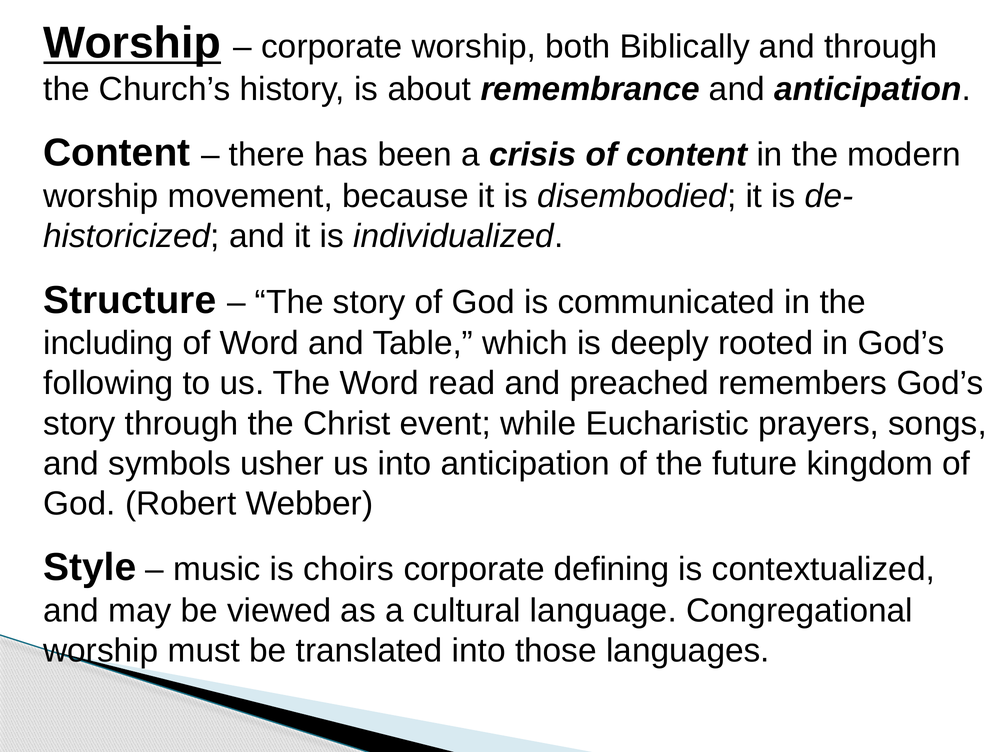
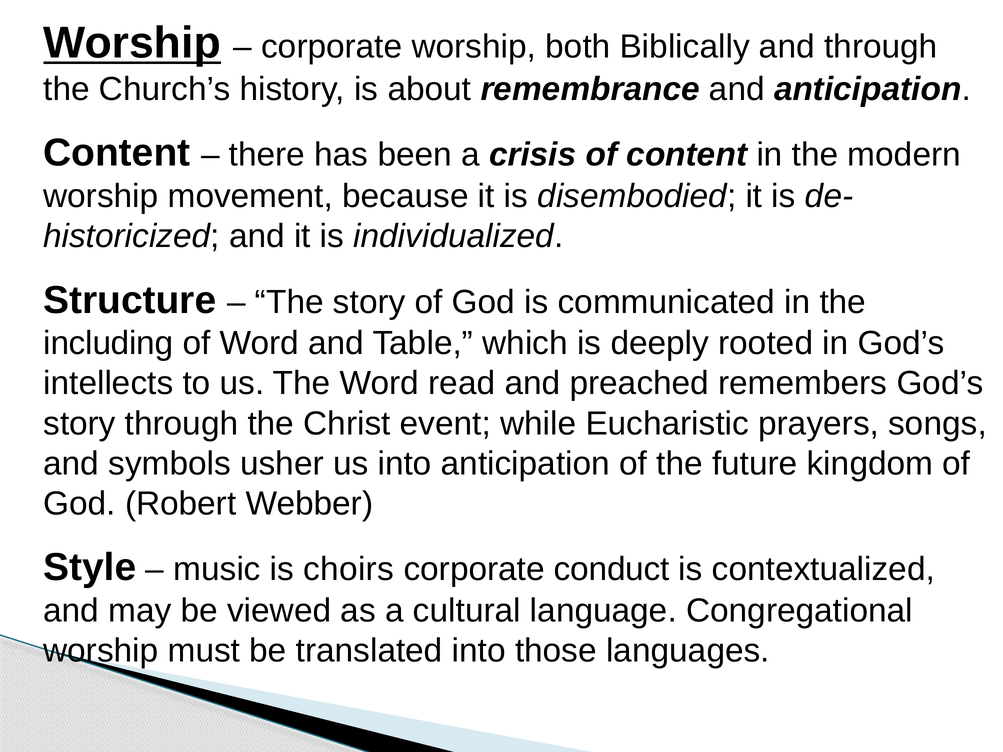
following: following -> intellects (108, 383)
defining: defining -> conduct (612, 570)
